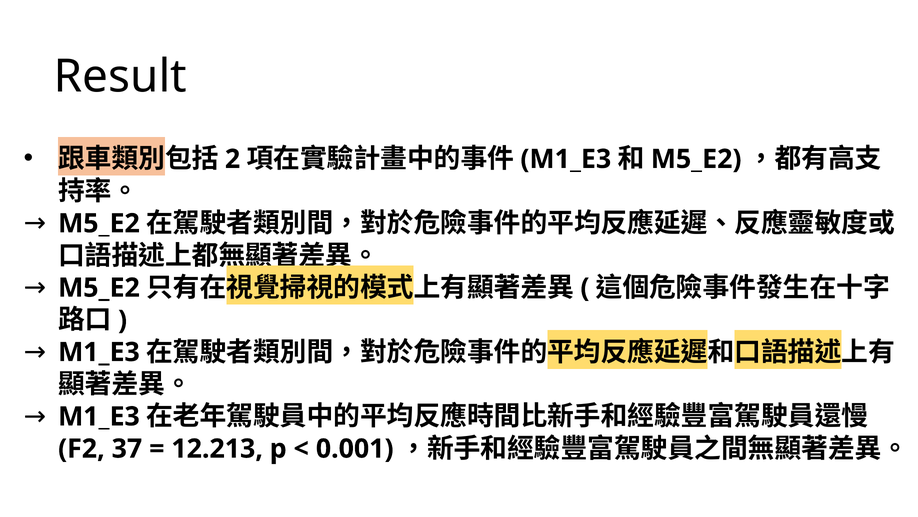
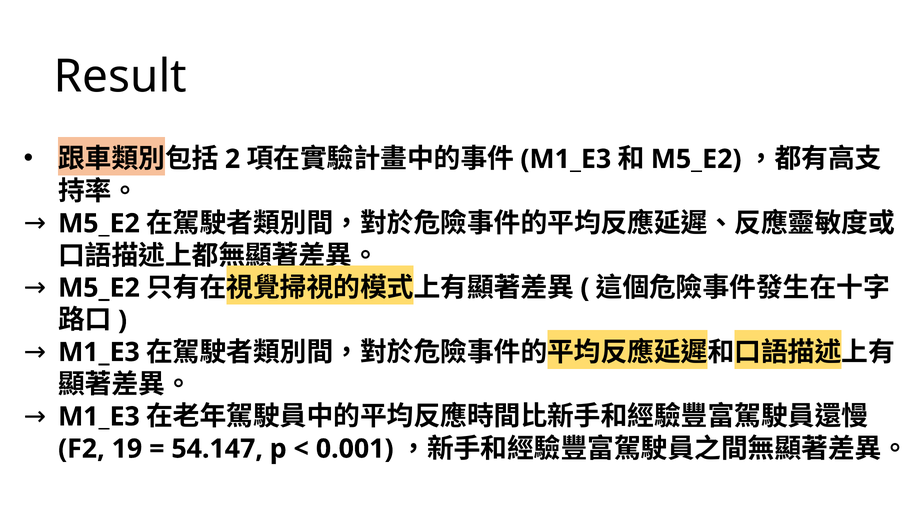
37: 37 -> 19 (127, 448)
12.213: 12.213 -> 54.147 (217, 448)
